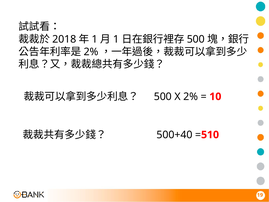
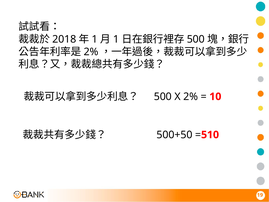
500+40: 500+40 -> 500+50 (174, 135)
